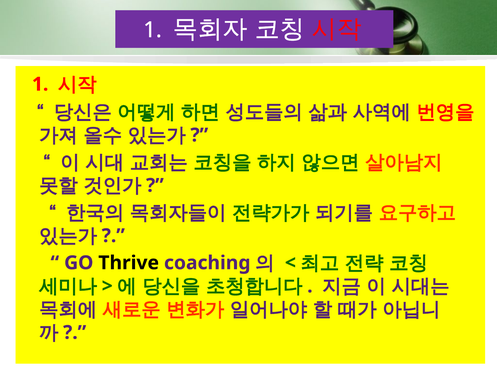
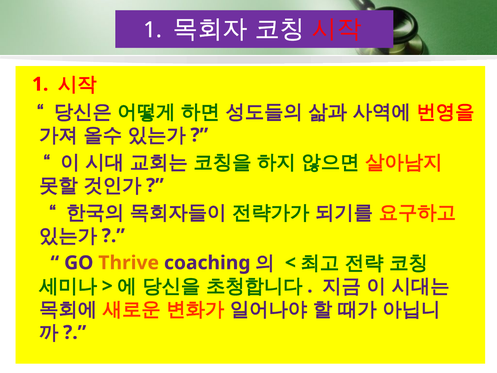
Thrive colour: black -> orange (129, 263)
